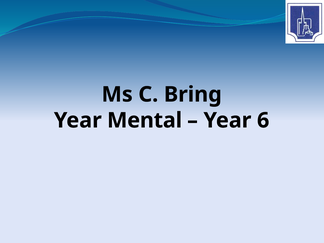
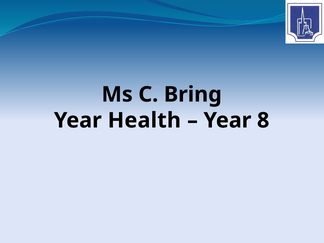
Mental: Mental -> Health (144, 120)
6: 6 -> 8 (263, 120)
